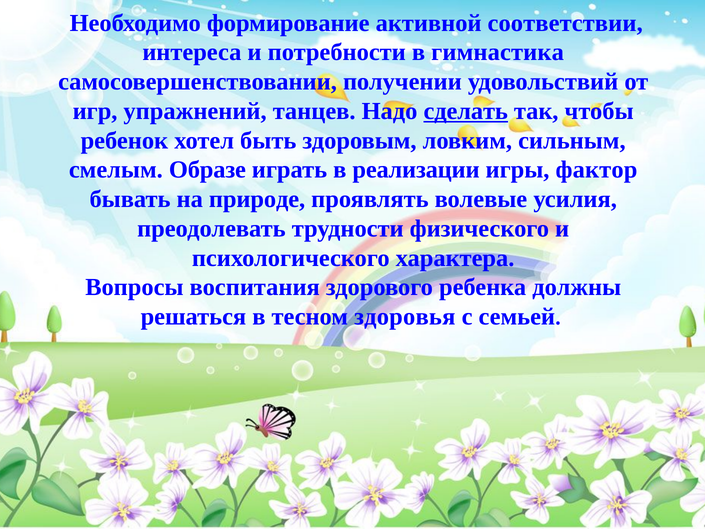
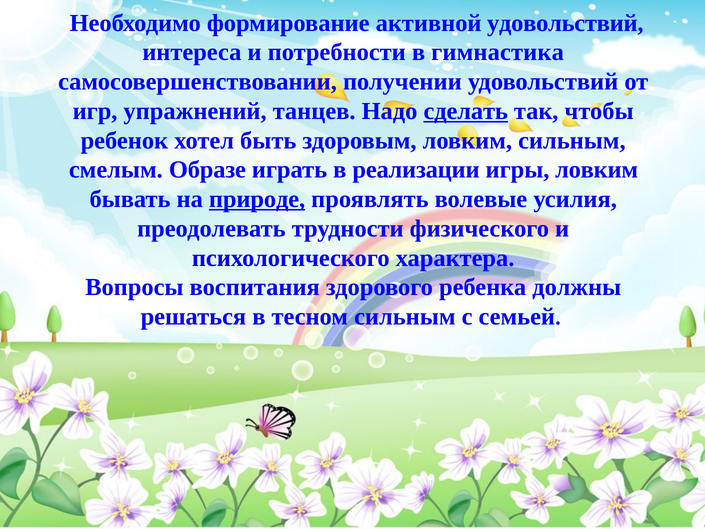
активной соответствии: соответствии -> удовольствий (565, 23)
игры фактор: фактор -> ловким (597, 170)
природе underline: none -> present (257, 199)
тесном здоровья: здоровья -> сильным (405, 317)
